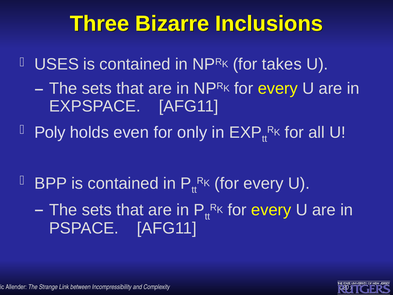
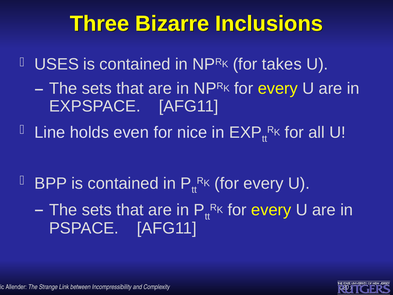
Poly: Poly -> Line (50, 132)
only: only -> nice (192, 132)
